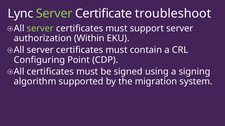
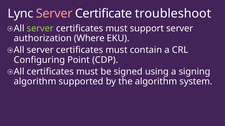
Server colour: light green -> pink (54, 14)
Within: Within -> Where (89, 38)
the migration: migration -> algorithm (156, 82)
